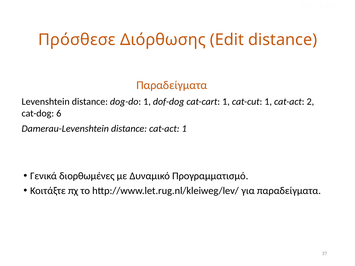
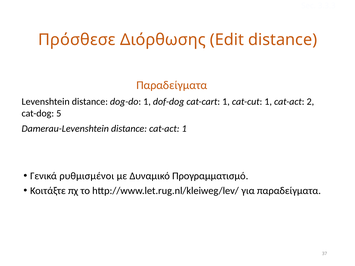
6: 6 -> 5 (59, 114)
διορθωμένες: διορθωμένες -> ρυθμισμένοι (87, 176)
